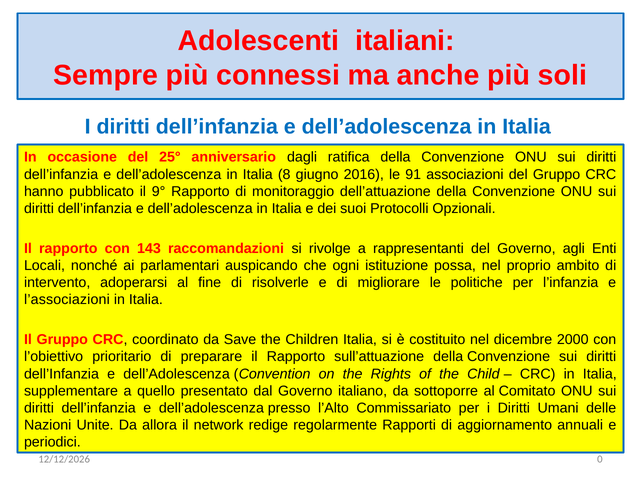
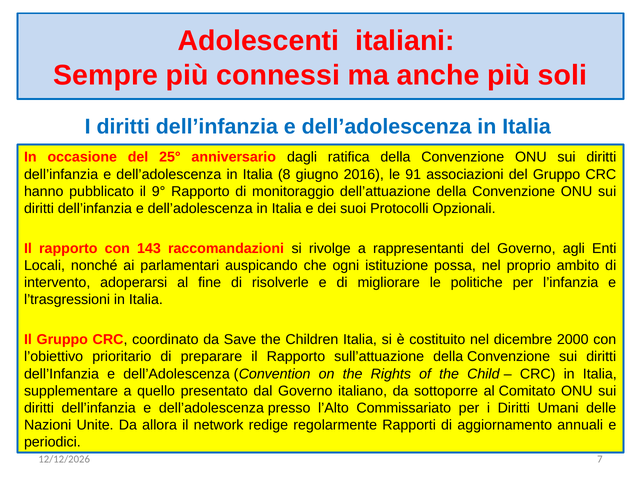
l’associazioni: l’associazioni -> l’trasgressioni (67, 300)
0: 0 -> 7 (600, 459)
